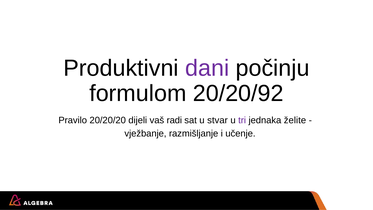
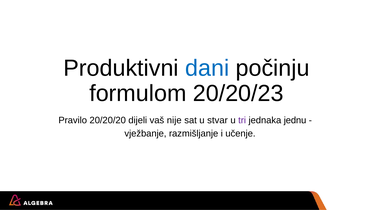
dani colour: purple -> blue (207, 68)
20/20/92: 20/20/92 -> 20/20/23 (238, 93)
radi: radi -> nije (174, 120)
želite: želite -> jednu (295, 120)
